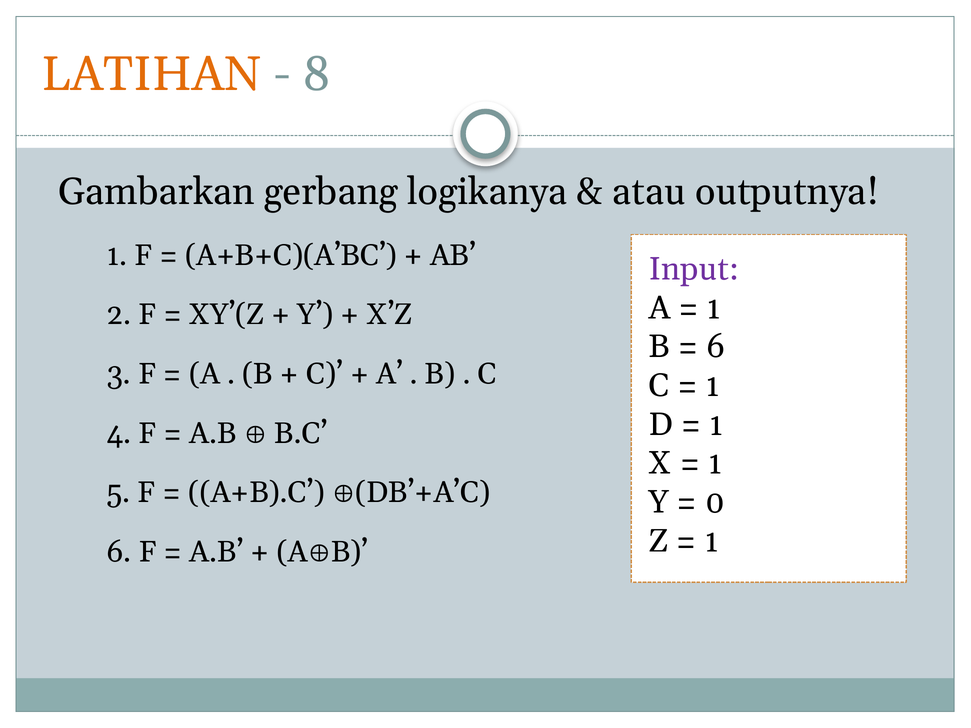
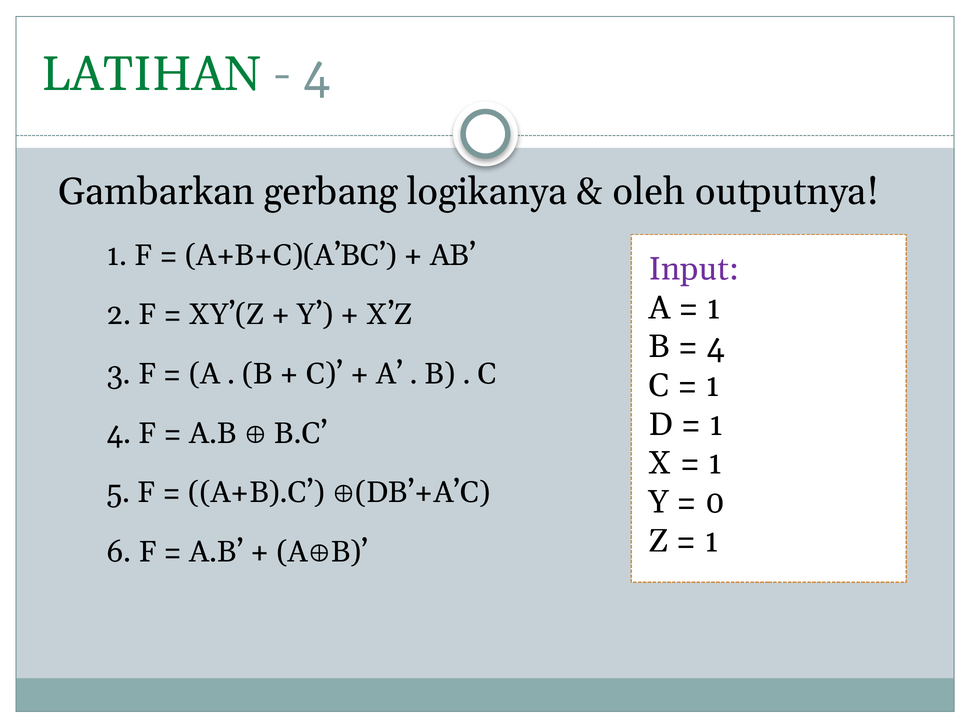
LATIHAN colour: orange -> green (152, 74)
8: 8 -> 4 (317, 74)
atau: atau -> oleh (649, 192)
6: 6 -> 4 (716, 347)
